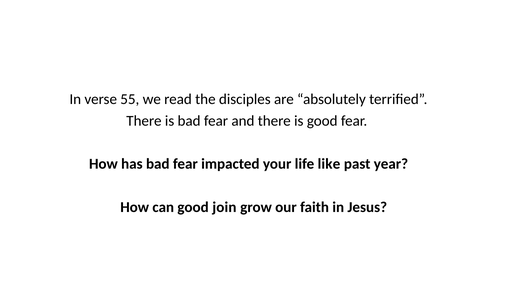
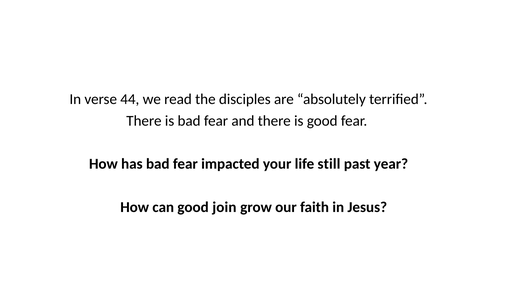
55: 55 -> 44 (130, 99)
like: like -> still (329, 164)
